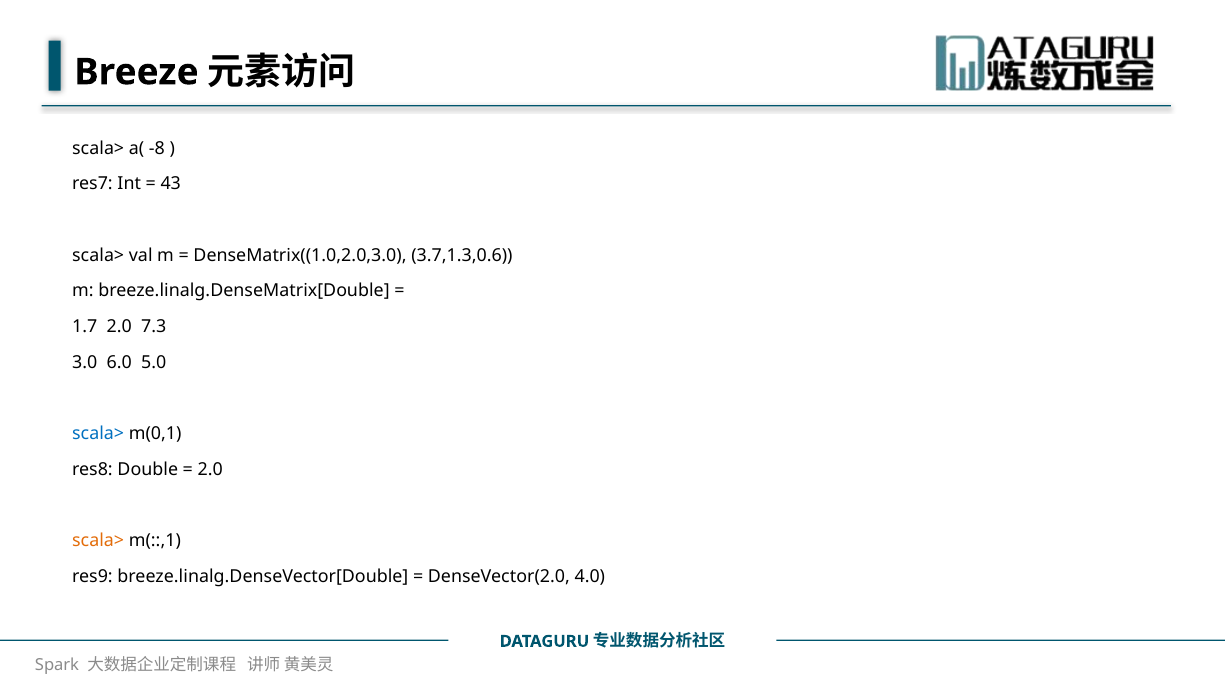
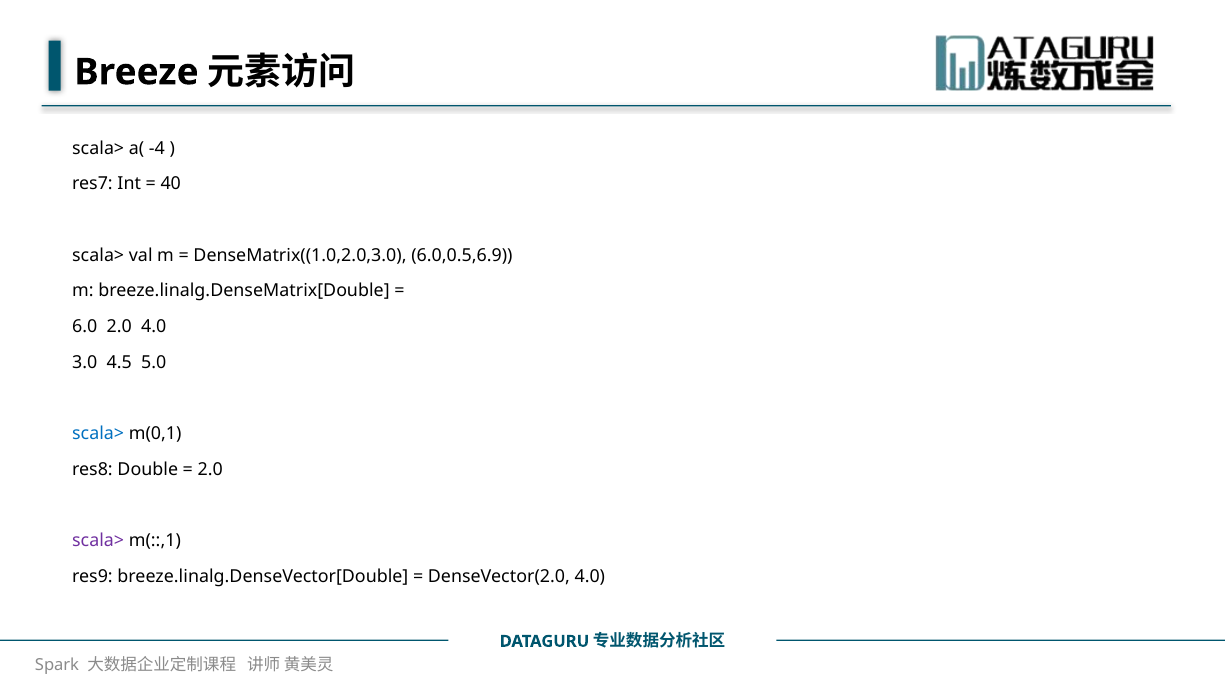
-8: -8 -> -4 (157, 148)
43: 43 -> 40 (171, 184)
3.7,1.3,0.6: 3.7,1.3,0.6 -> 6.0,0.5,6.9 (462, 255)
1.7: 1.7 -> 6.0 (85, 327)
2.0 7.3: 7.3 -> 4.0 (154, 327)
6.0: 6.0 -> 4.5 (119, 363)
scala> colour: orange -> purple (98, 541)
